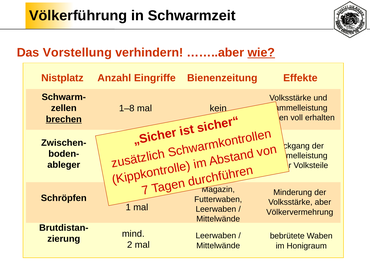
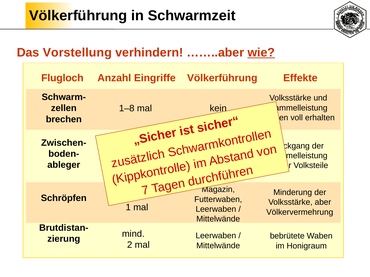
Nistplatz: Nistplatz -> Flugloch (62, 78)
Eingriffe Bienenzeitung: Bienenzeitung -> Völkerführung (222, 78)
brechen underline: present -> none (64, 119)
